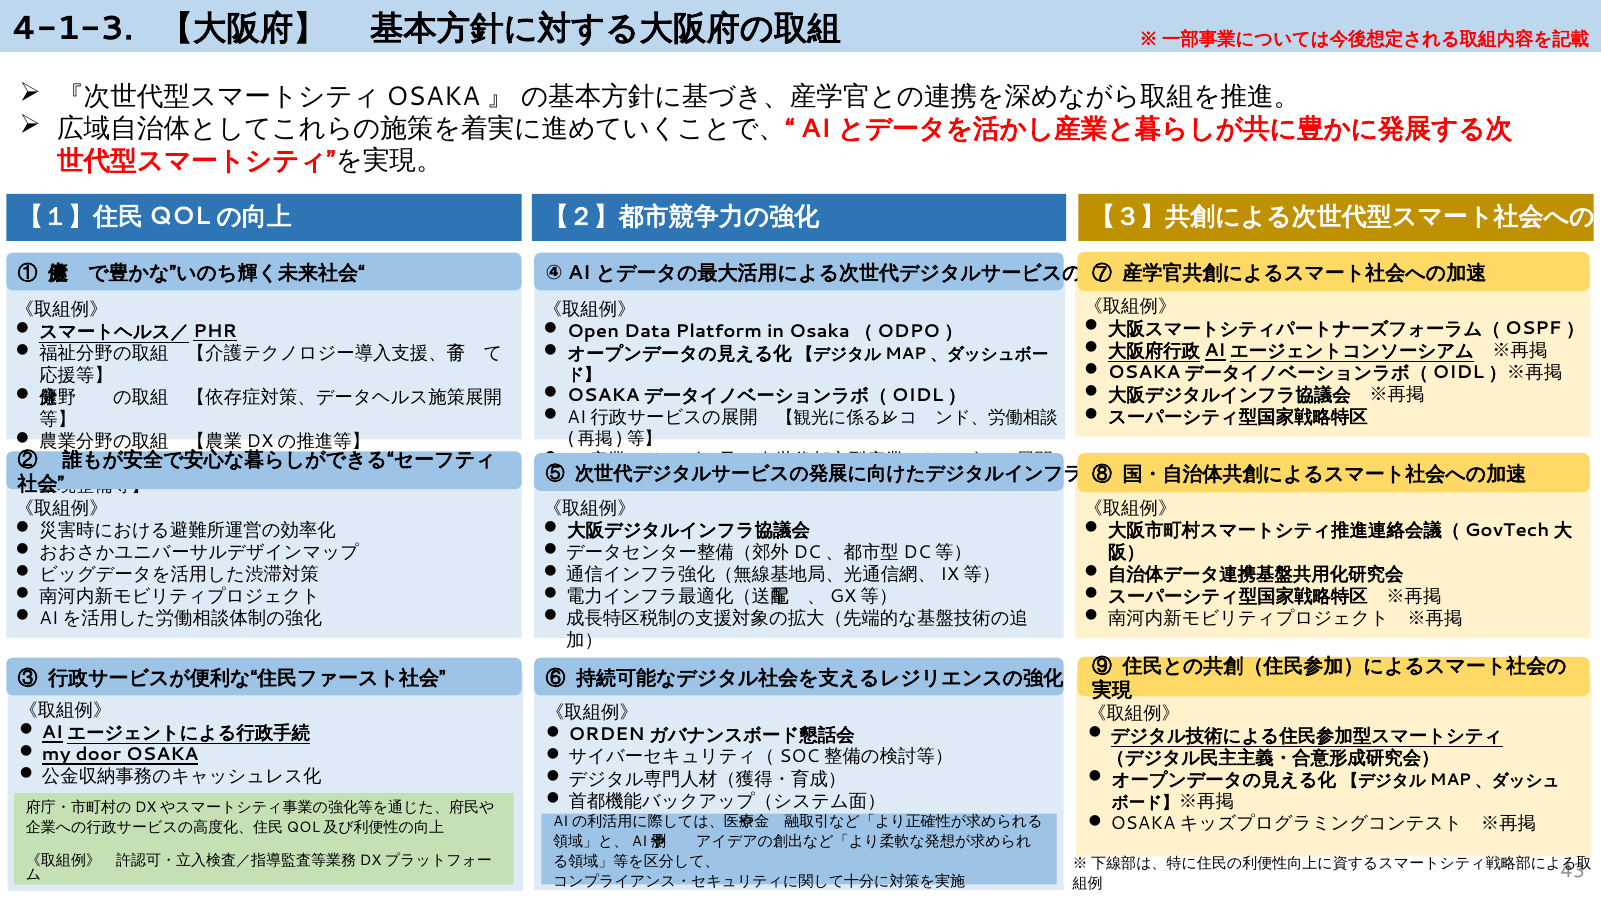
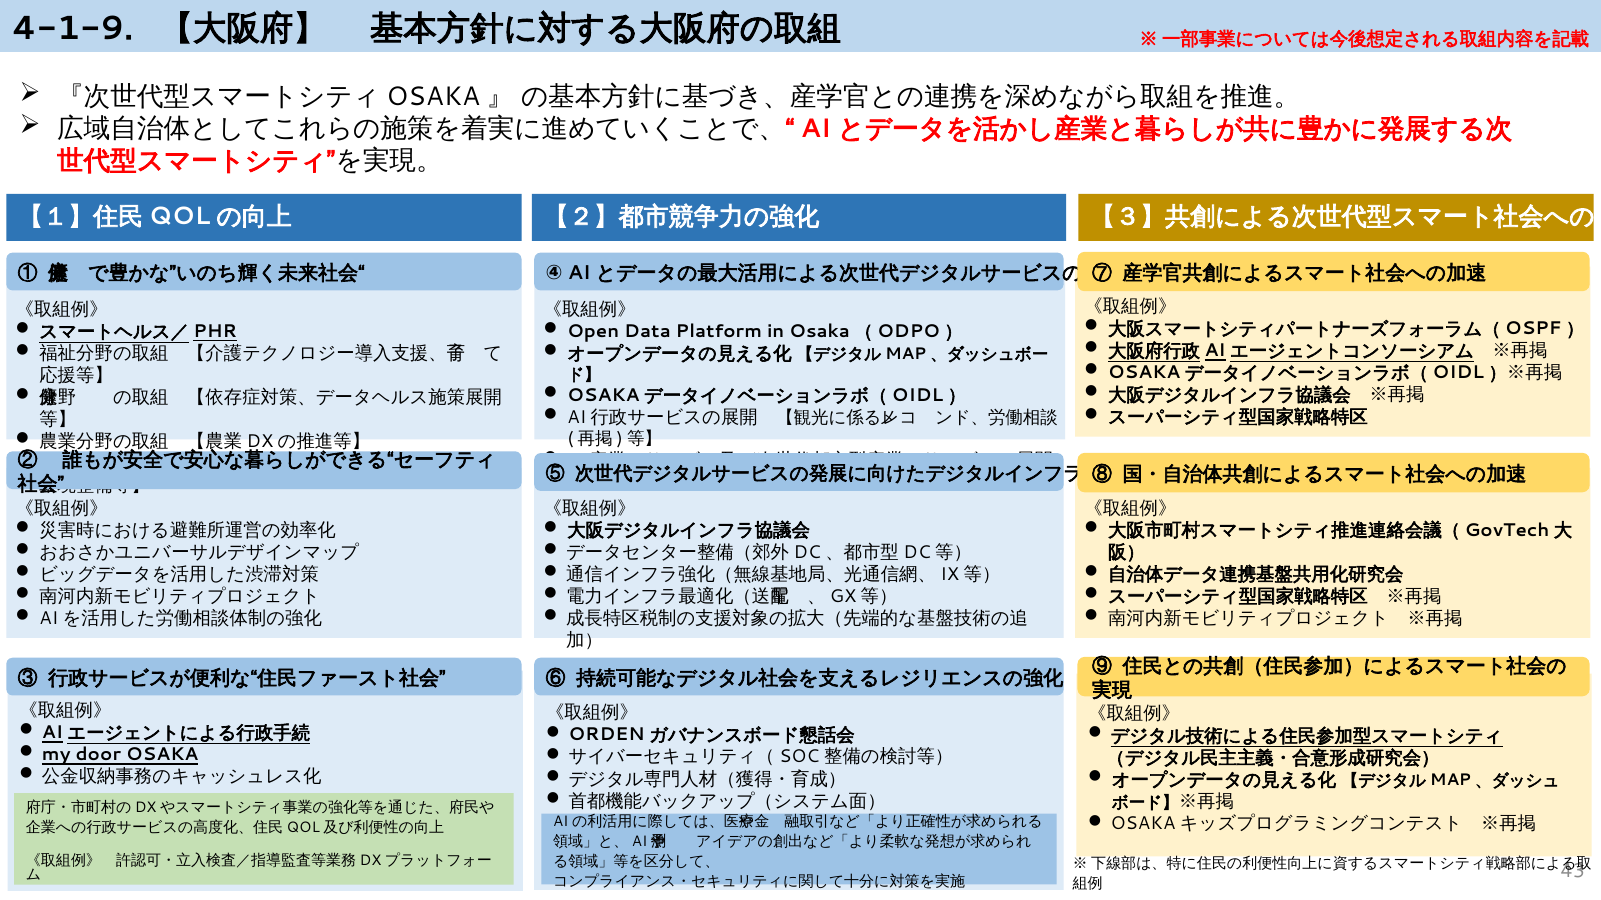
4-1-3: 4-1-3 -> 4-1-9 (73, 28)
